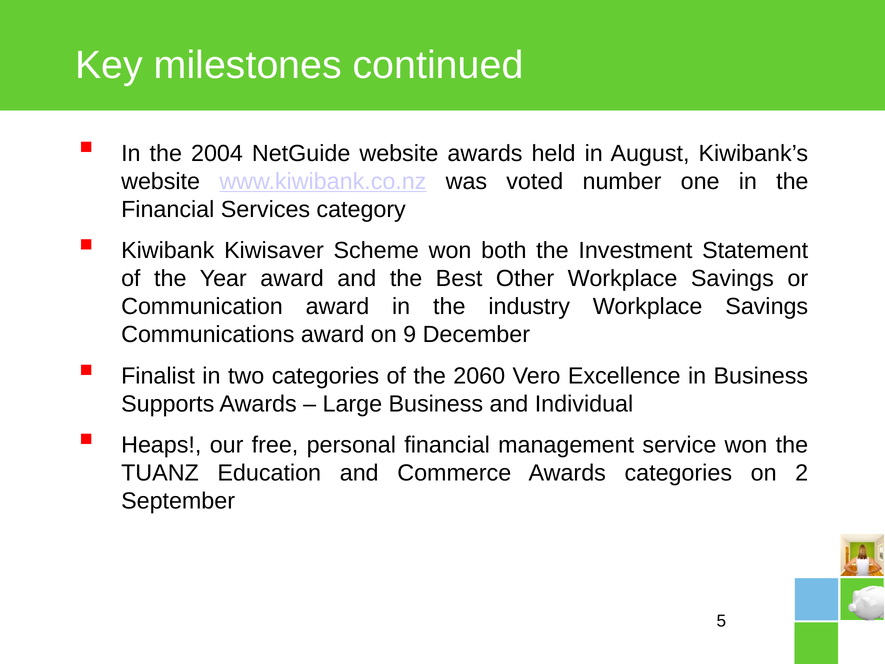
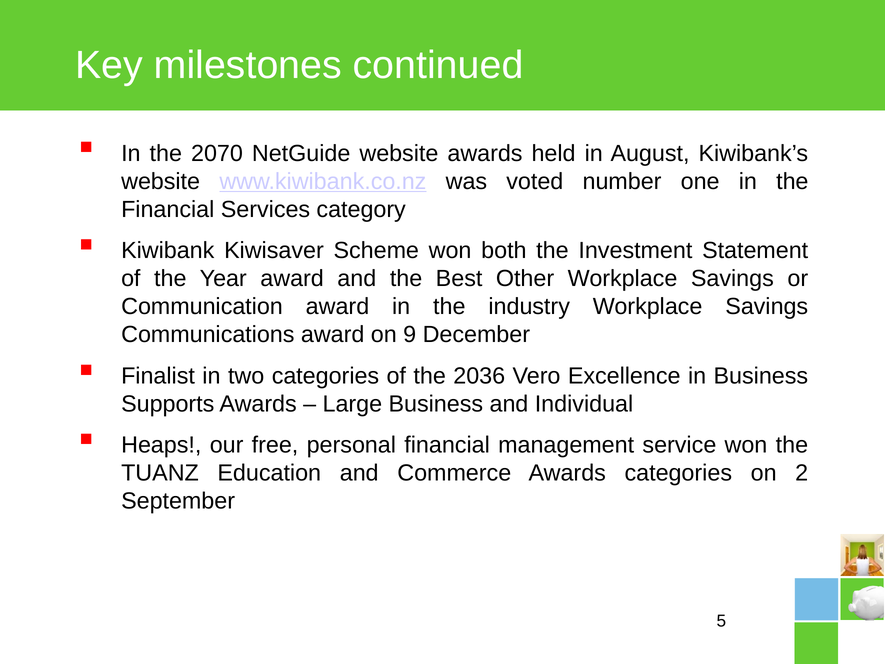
2004: 2004 -> 2070 (217, 153)
2060: 2060 -> 2036 (479, 376)
